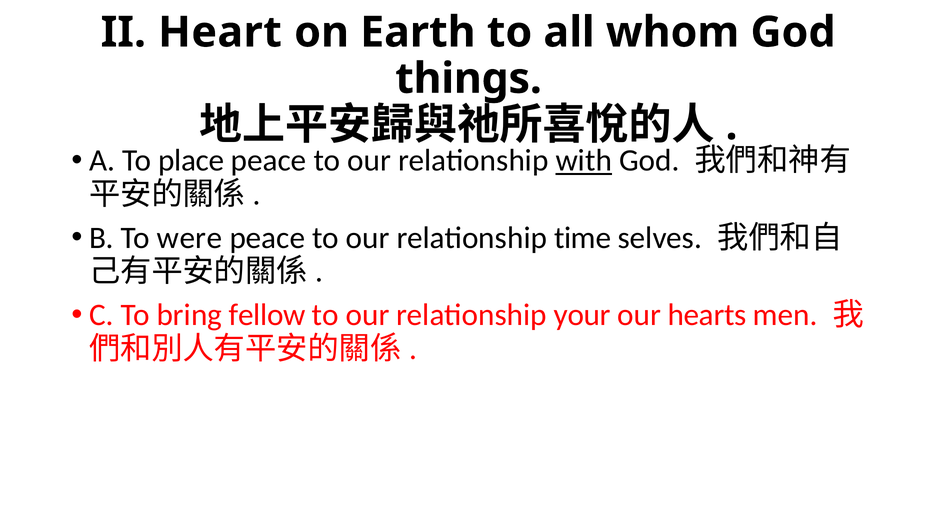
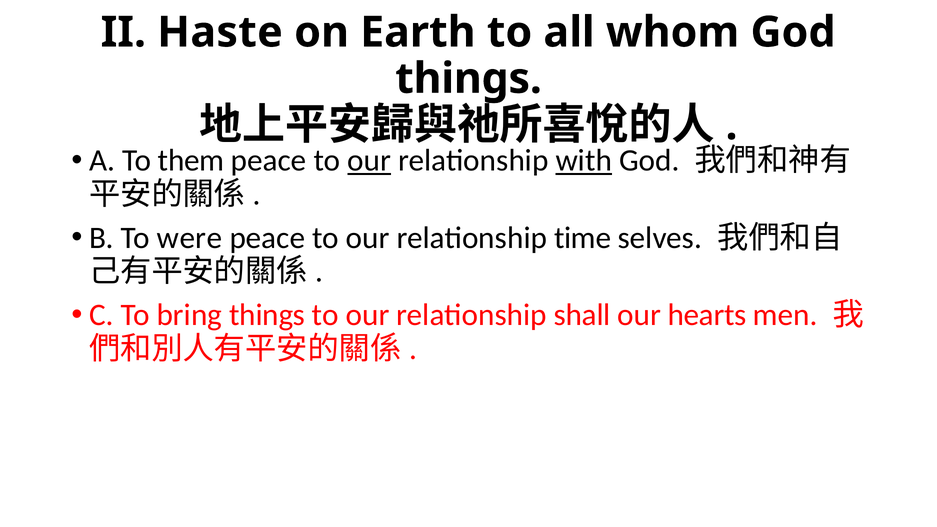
Heart: Heart -> Haste (220, 32)
place: place -> them (191, 161)
our underline: none -> present (369, 161)
bring fellow: fellow -> things (267, 315)
your: your -> shall (582, 315)
